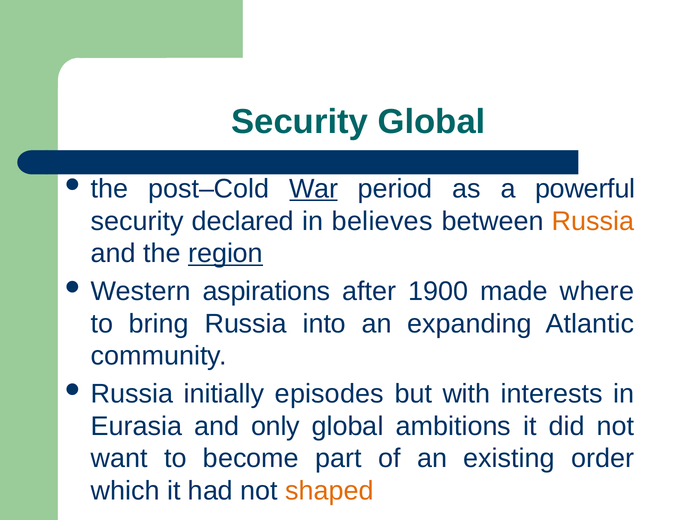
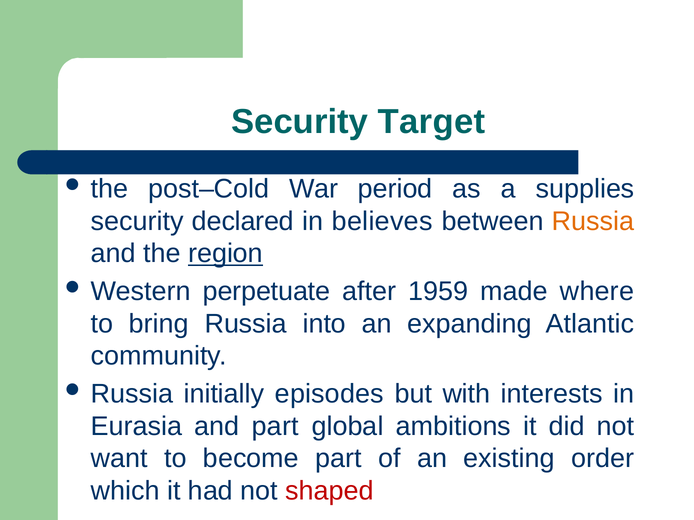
Security Global: Global -> Target (431, 122)
War underline: present -> none (314, 189)
powerful: powerful -> supplies (585, 189)
aspirations: aspirations -> perpetuate (266, 292)
1900: 1900 -> 1959 (438, 292)
and only: only -> part (275, 427)
shaped colour: orange -> red (329, 491)
